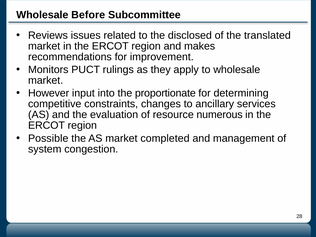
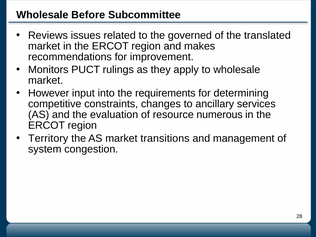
disclosed: disclosed -> governed (190, 35)
proportionate: proportionate -> requirements (165, 93)
Possible: Possible -> Territory (48, 138)
completed: completed -> transitions (165, 138)
